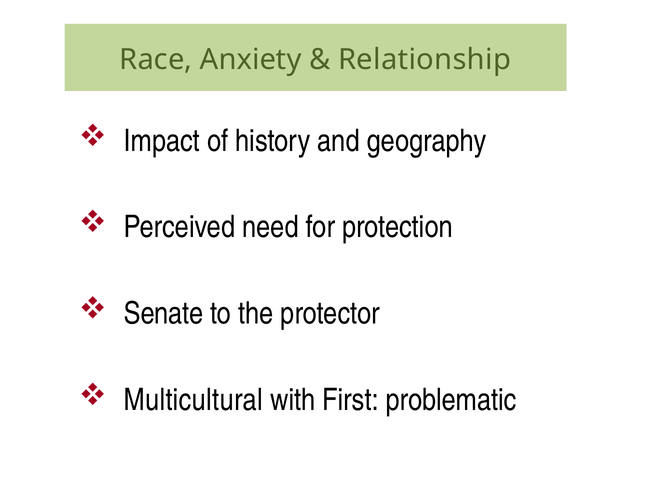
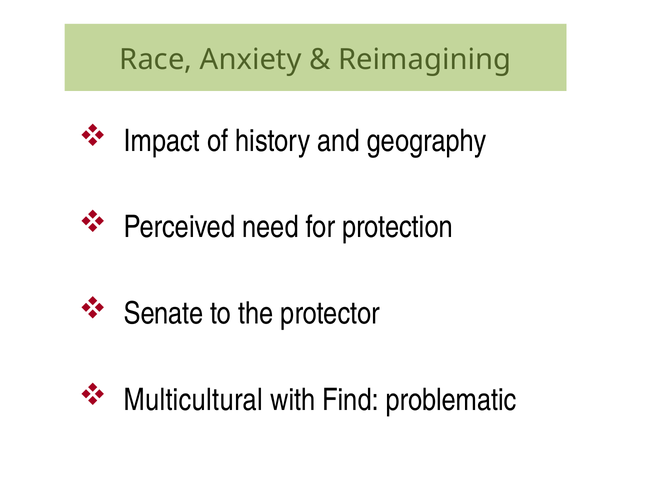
Relationship: Relationship -> Reimagining (425, 60)
First: First -> Find (351, 400)
